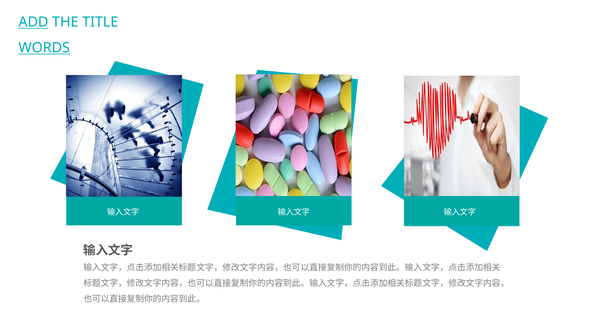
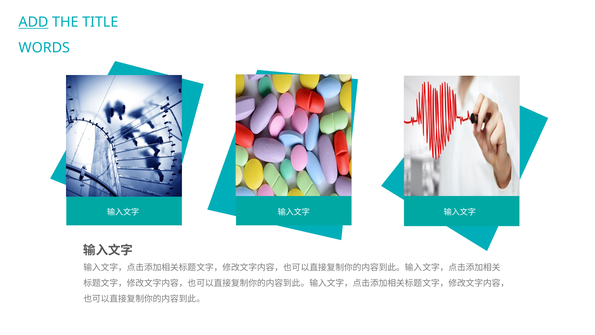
WORDS underline: present -> none (44, 48)
